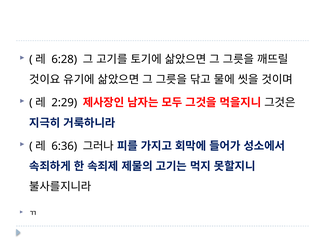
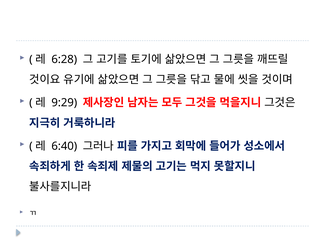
2:29: 2:29 -> 9:29 (64, 103)
6:36: 6:36 -> 6:40 (64, 146)
